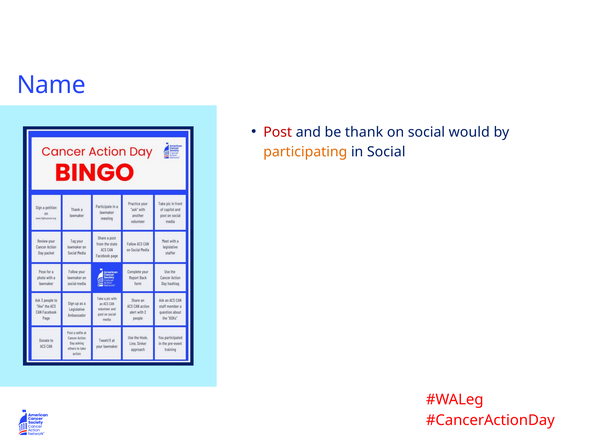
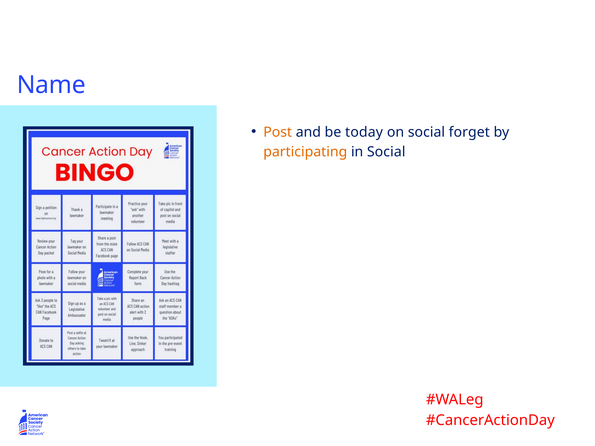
Post colour: red -> orange (278, 132)
thank: thank -> today (364, 132)
would: would -> forget (469, 132)
